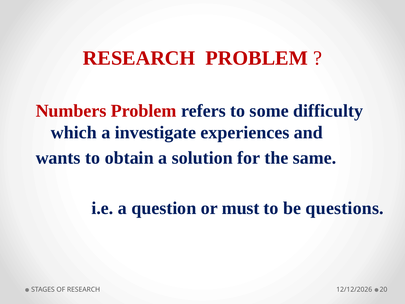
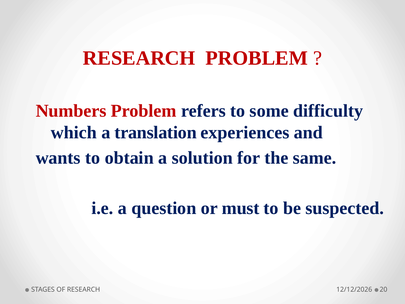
investigate: investigate -> translation (156, 133)
questions: questions -> suspected (345, 208)
